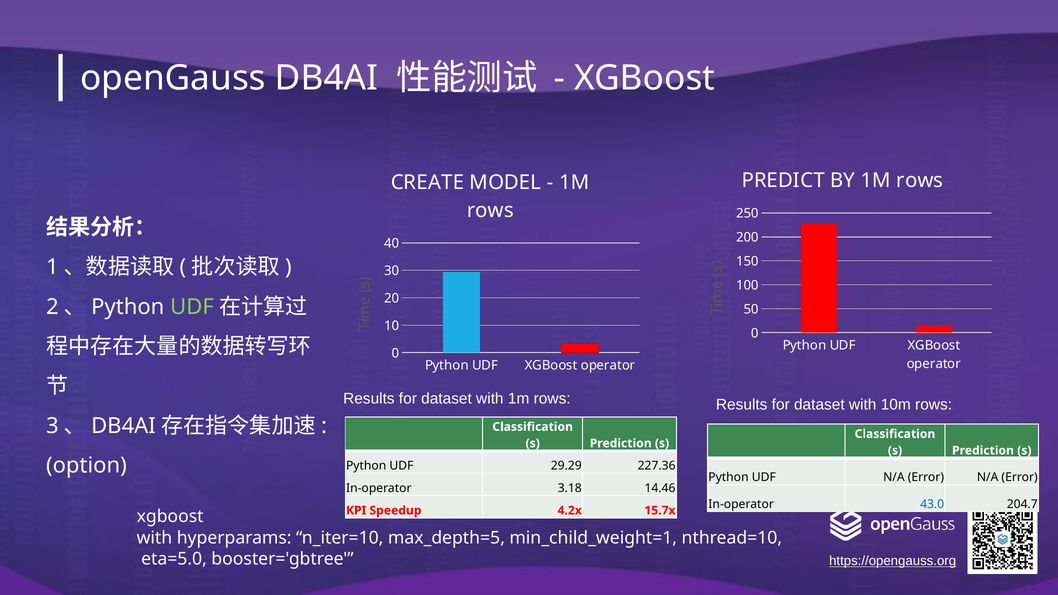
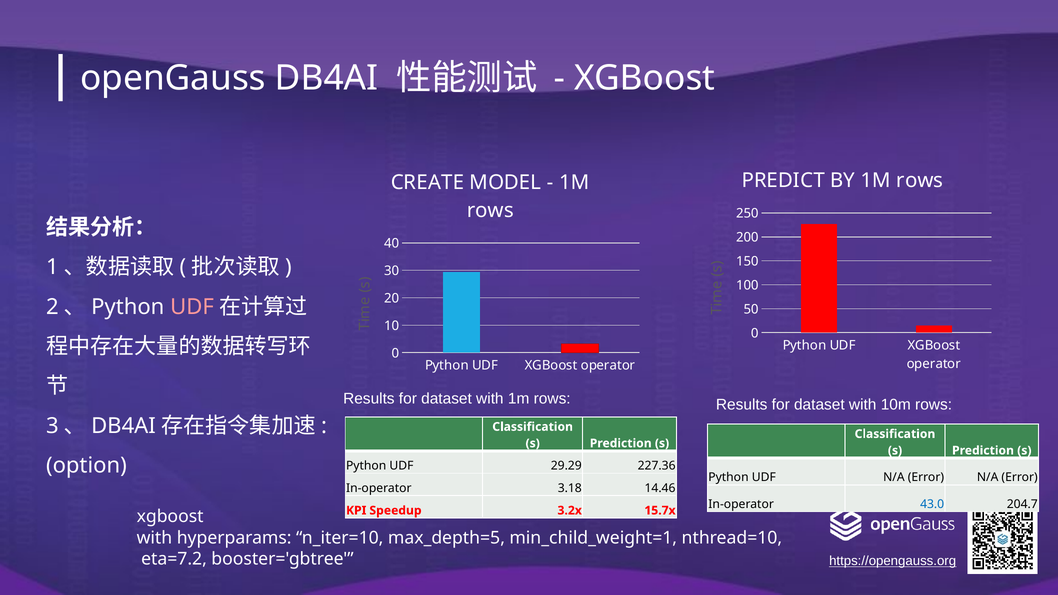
UDF colour: light green -> pink (192, 307)
4.2x: 4.2x -> 3.2x (570, 511)
eta=5.0: eta=5.0 -> eta=7.2 (174, 559)
